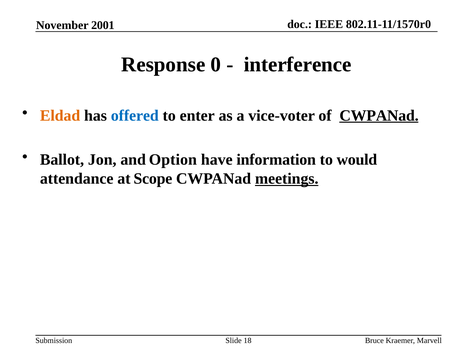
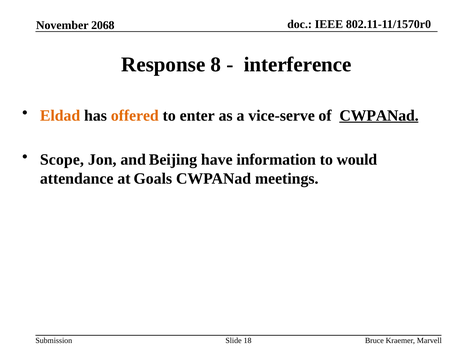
2001: 2001 -> 2068 (103, 25)
0: 0 -> 8 (216, 65)
offered colour: blue -> orange (135, 115)
vice-voter: vice-voter -> vice-serve (282, 115)
Ballot: Ballot -> Scope (62, 160)
Option: Option -> Beijing (173, 160)
Scope: Scope -> Goals (153, 178)
meetings underline: present -> none (287, 178)
